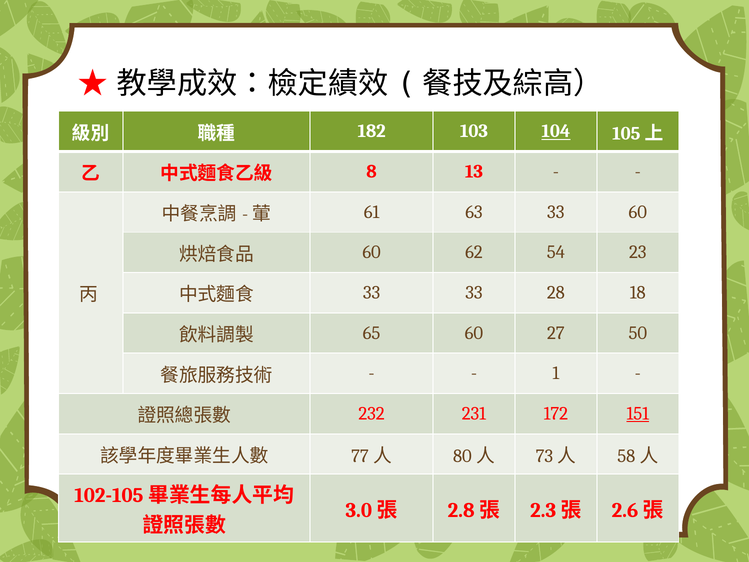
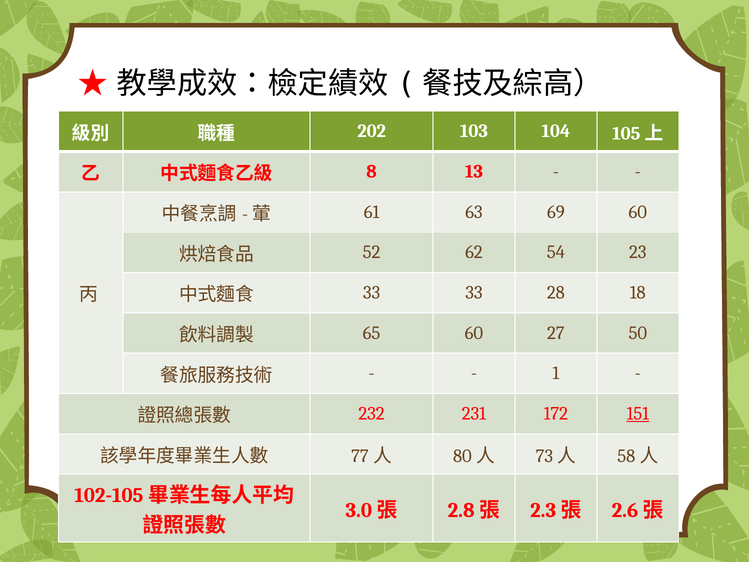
182: 182 -> 202 (372, 131)
104 underline: present -> none (556, 131)
63 33: 33 -> 69 (556, 212)
60: 60 -> 52 (372, 252)
